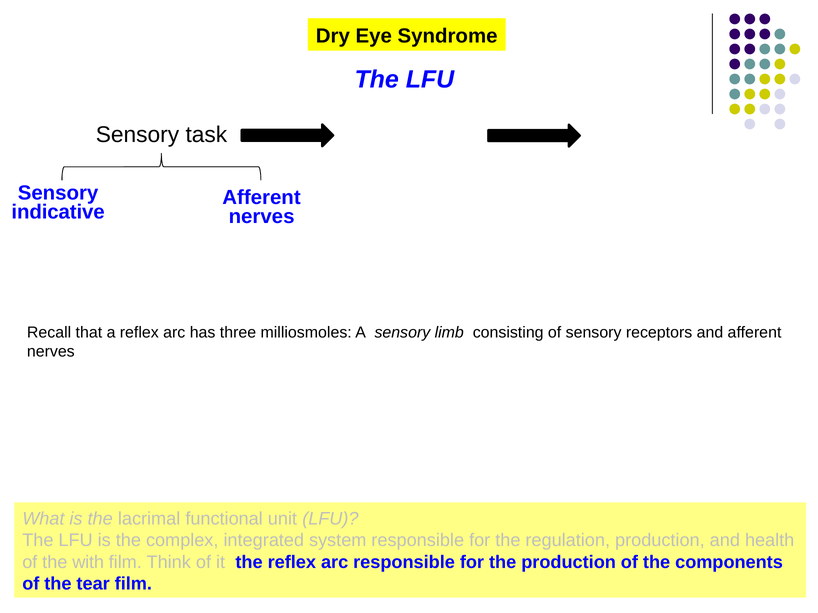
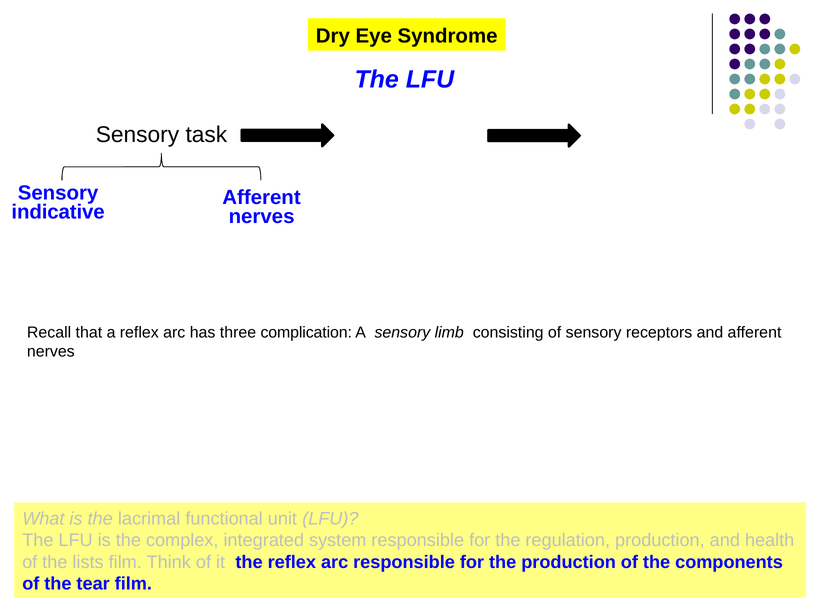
milliosmoles: milliosmoles -> complication (306, 333)
with: with -> lists (88, 563)
